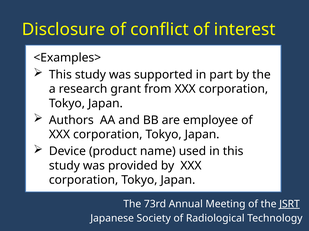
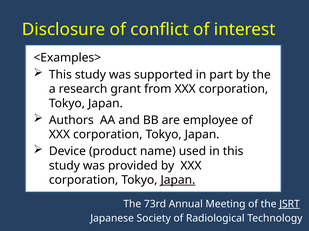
Japan underline: none -> present (178, 181)
